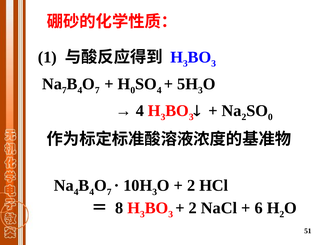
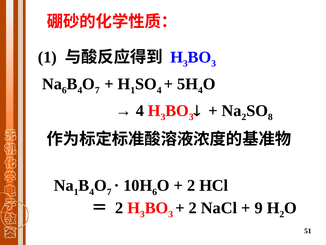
7: 7 -> 6 (64, 90)
0: 0 -> 1 (133, 90)
3: 3 -> 4 (200, 90)
0: 0 -> 8 (270, 117)
4: 4 -> 1 (76, 192)
3: 3 -> 6 (155, 192)
8: 8 -> 2 (119, 207)
6: 6 -> 9 (259, 207)
